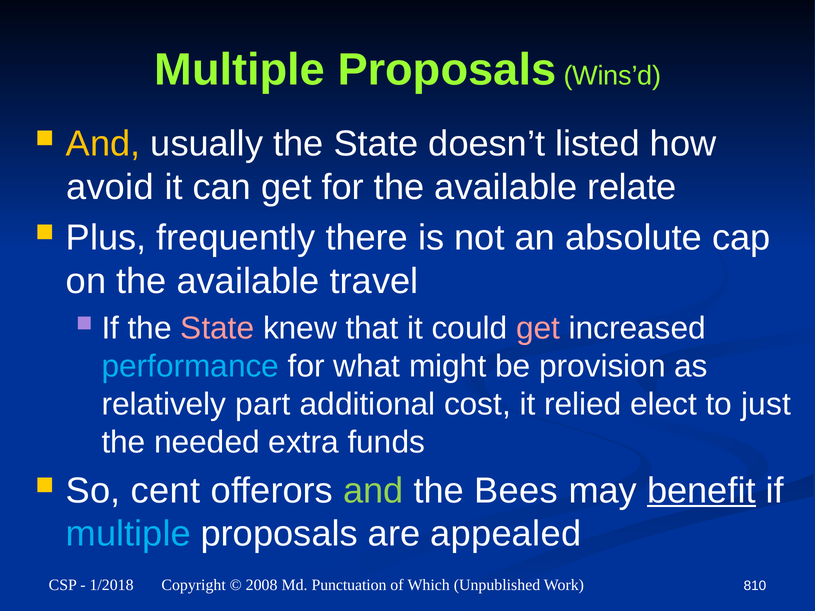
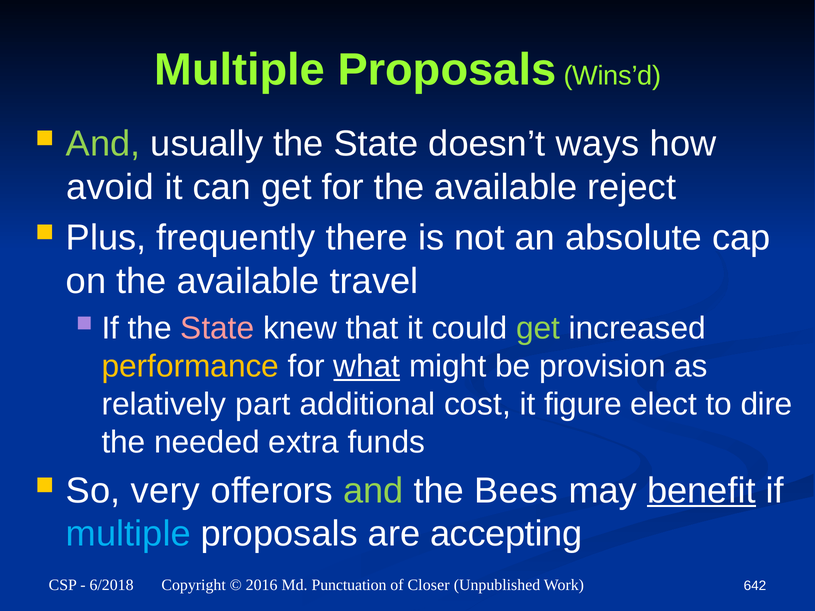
And colour: yellow -> light green (103, 144)
listed: listed -> ways (597, 144)
relate: relate -> reject (632, 187)
get colour: pink -> light green (538, 328)
performance colour: light blue -> yellow (190, 366)
what underline: none -> present (367, 366)
relied: relied -> figure (583, 404)
just: just -> dire (766, 404)
cent: cent -> very (165, 491)
appealed: appealed -> accepting (506, 534)
1/2018: 1/2018 -> 6/2018 (112, 585)
2008: 2008 -> 2016 (262, 585)
Which: Which -> Closer (429, 585)
810: 810 -> 642 (755, 586)
